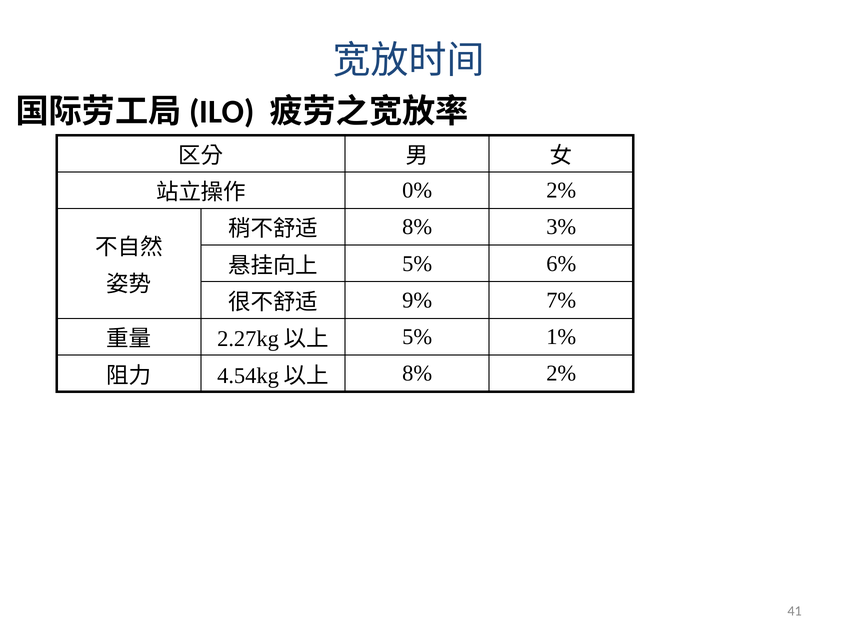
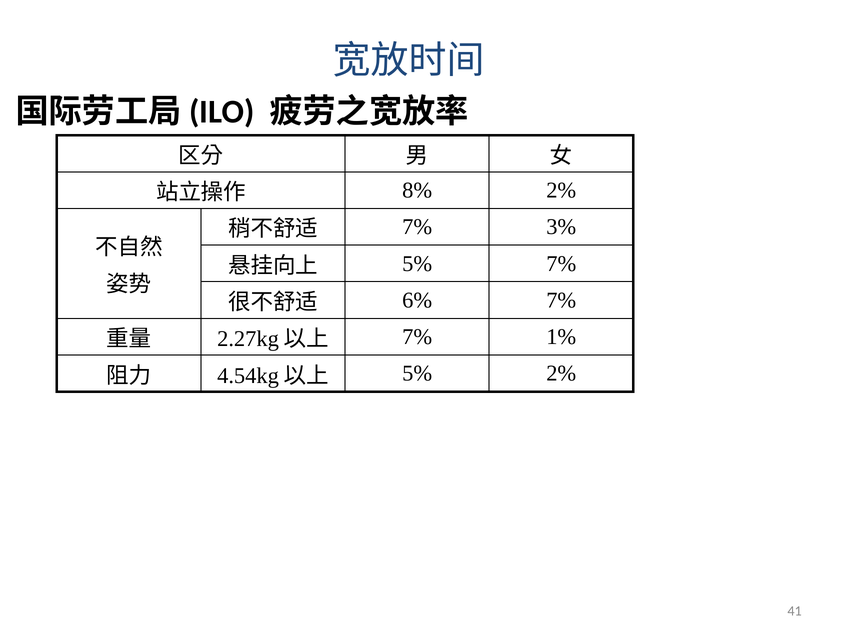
0%: 0% -> 8% (417, 190)
8%: 8% -> 7% (417, 227)
5% 6%: 6% -> 7% (561, 263)
9%: 9% -> 6% (417, 300)
5%: 5% -> 7% (417, 337)
8%: 8% -> 5% (417, 373)
